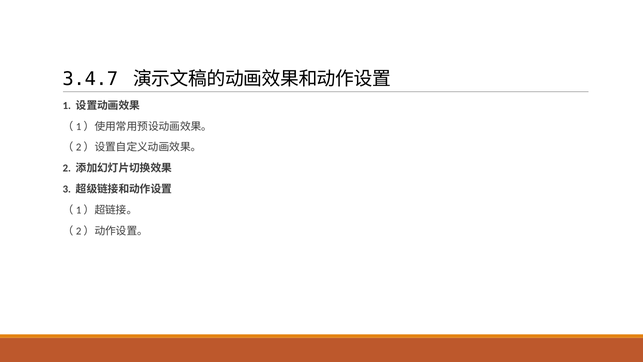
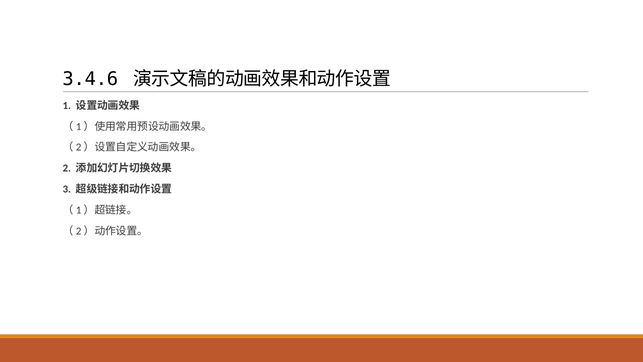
3.4.7: 3.4.7 -> 3.4.6 (90, 79)
